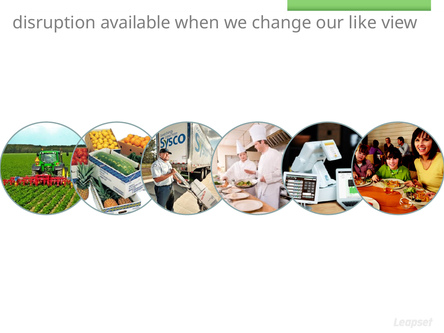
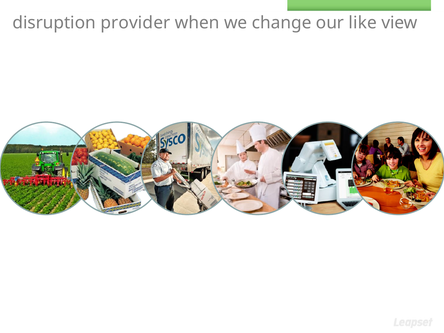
available: available -> provider (135, 23)
